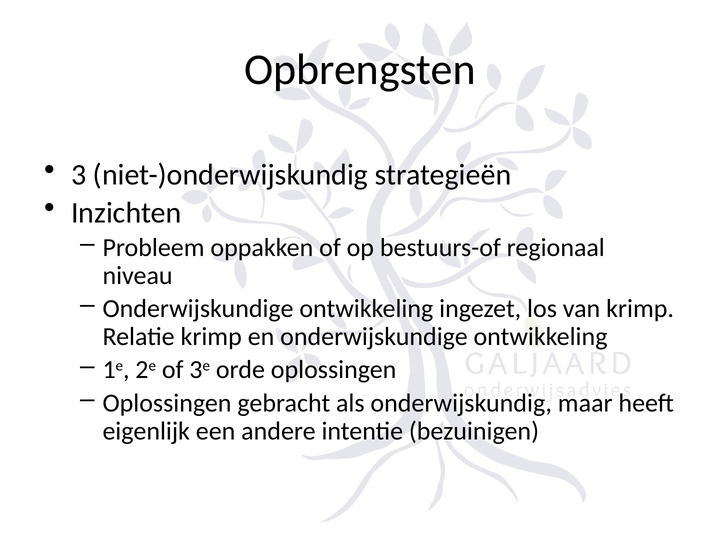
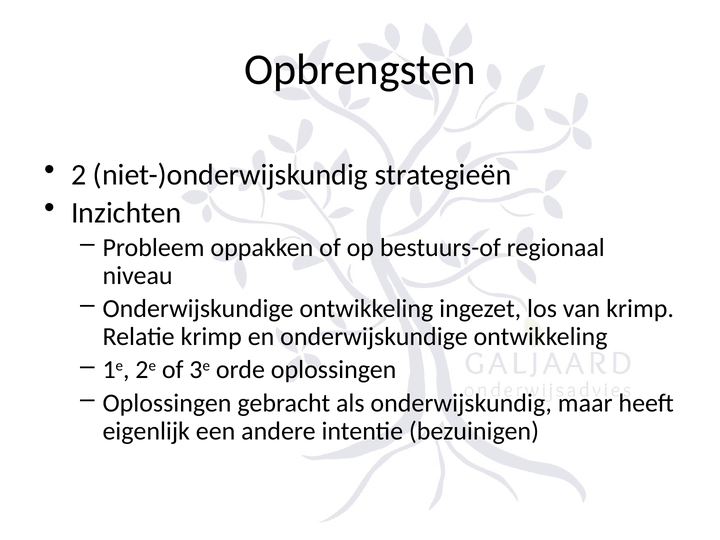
3: 3 -> 2 (79, 175)
